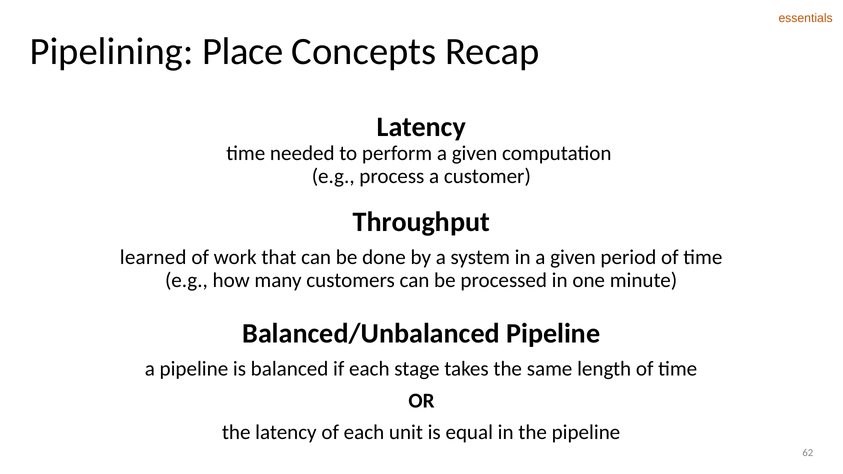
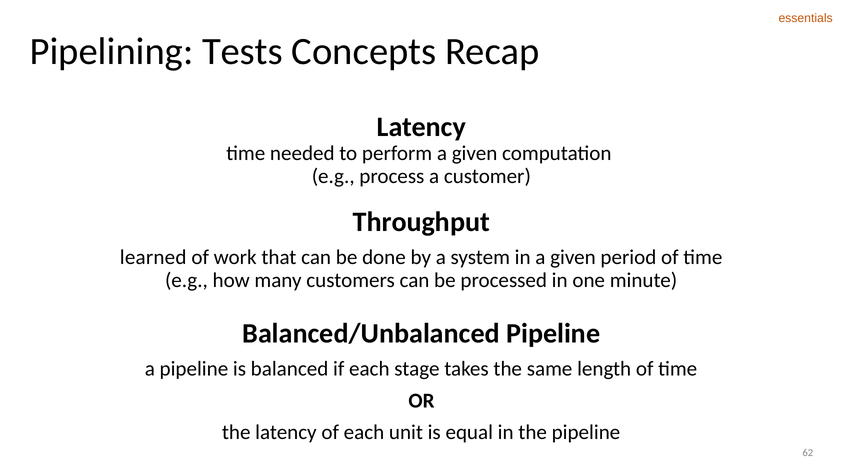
Place: Place -> Tests (242, 51)
